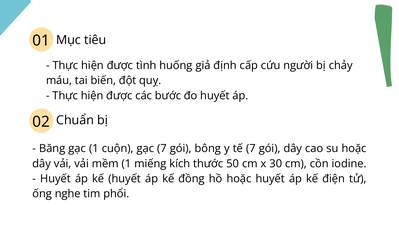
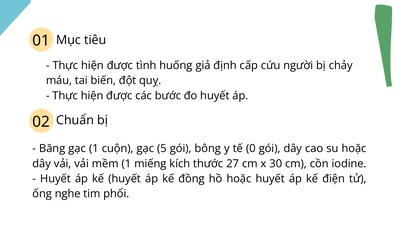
gạc 7: 7 -> 5 (162, 148)
tế 7: 7 -> 0 (251, 148)
50: 50 -> 27 (233, 163)
